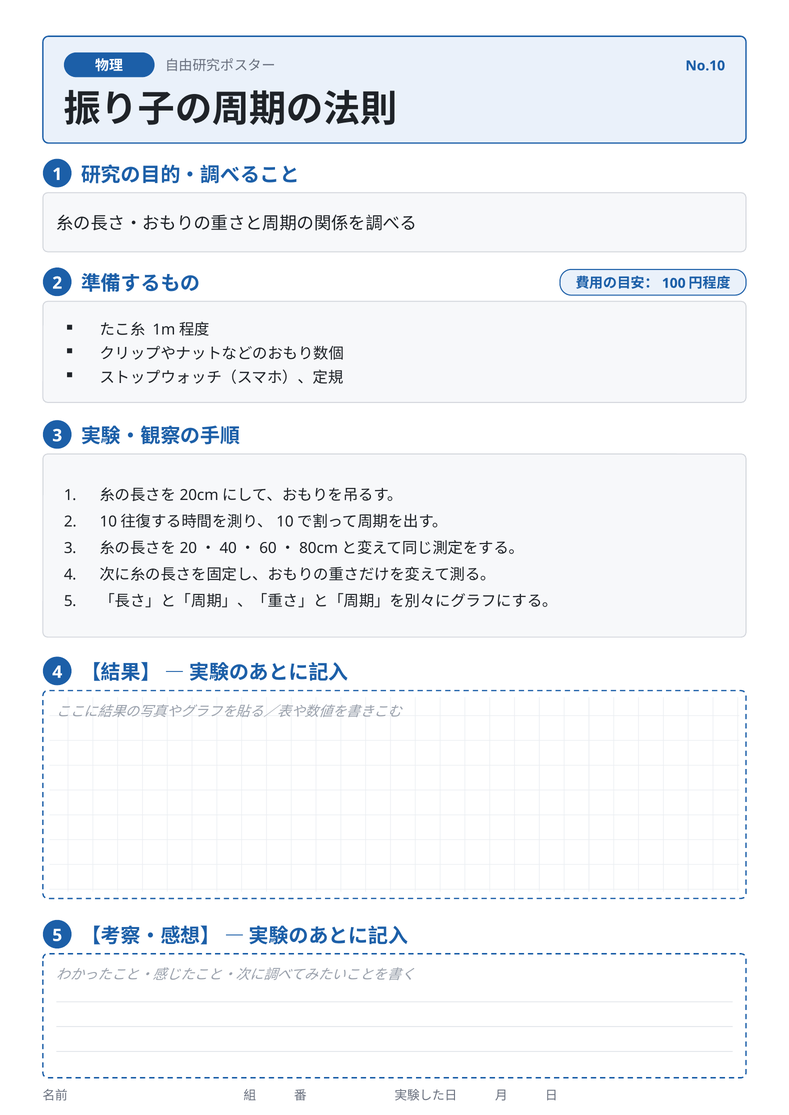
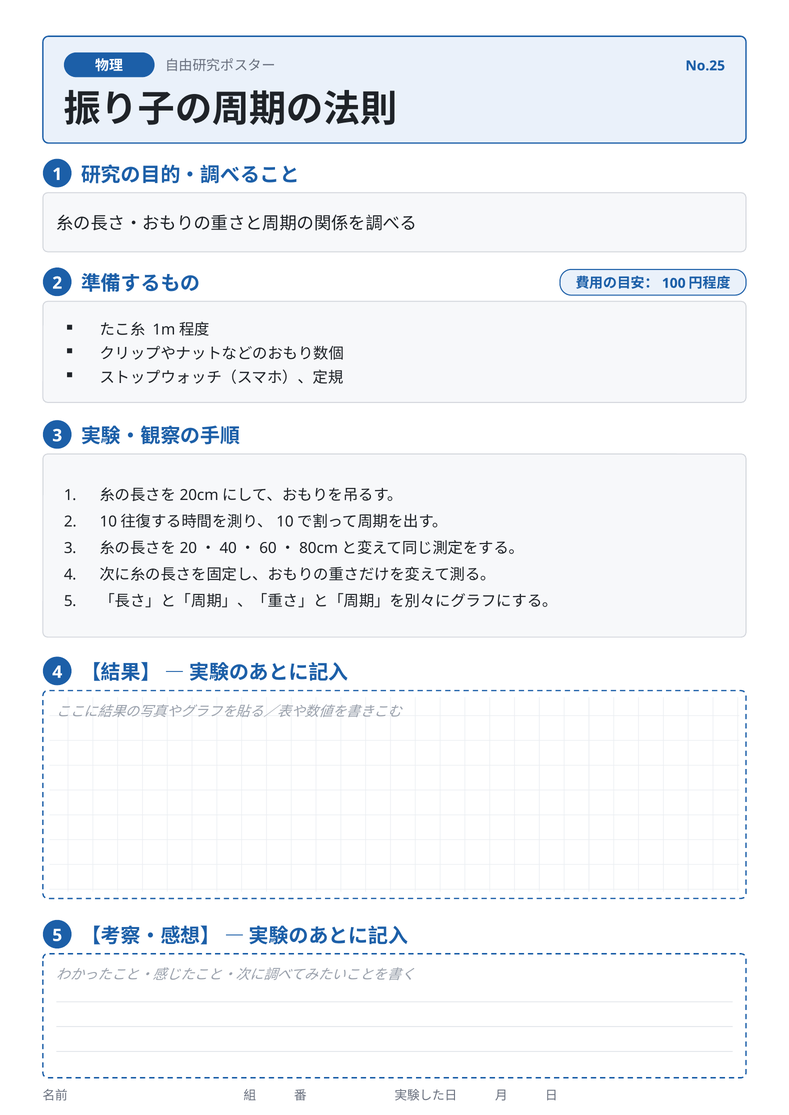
No.10: No.10 -> No.25 (705, 66)
